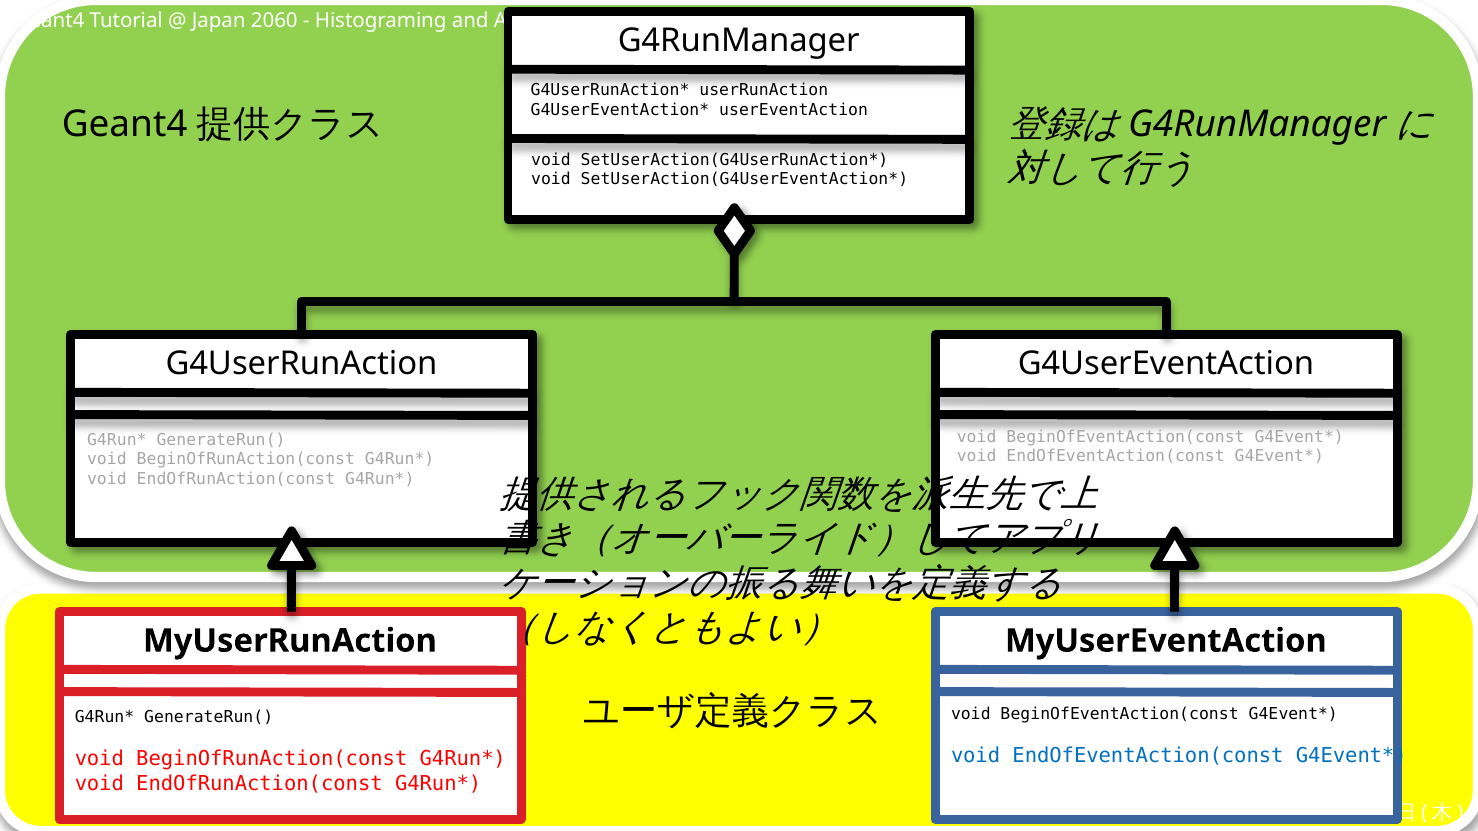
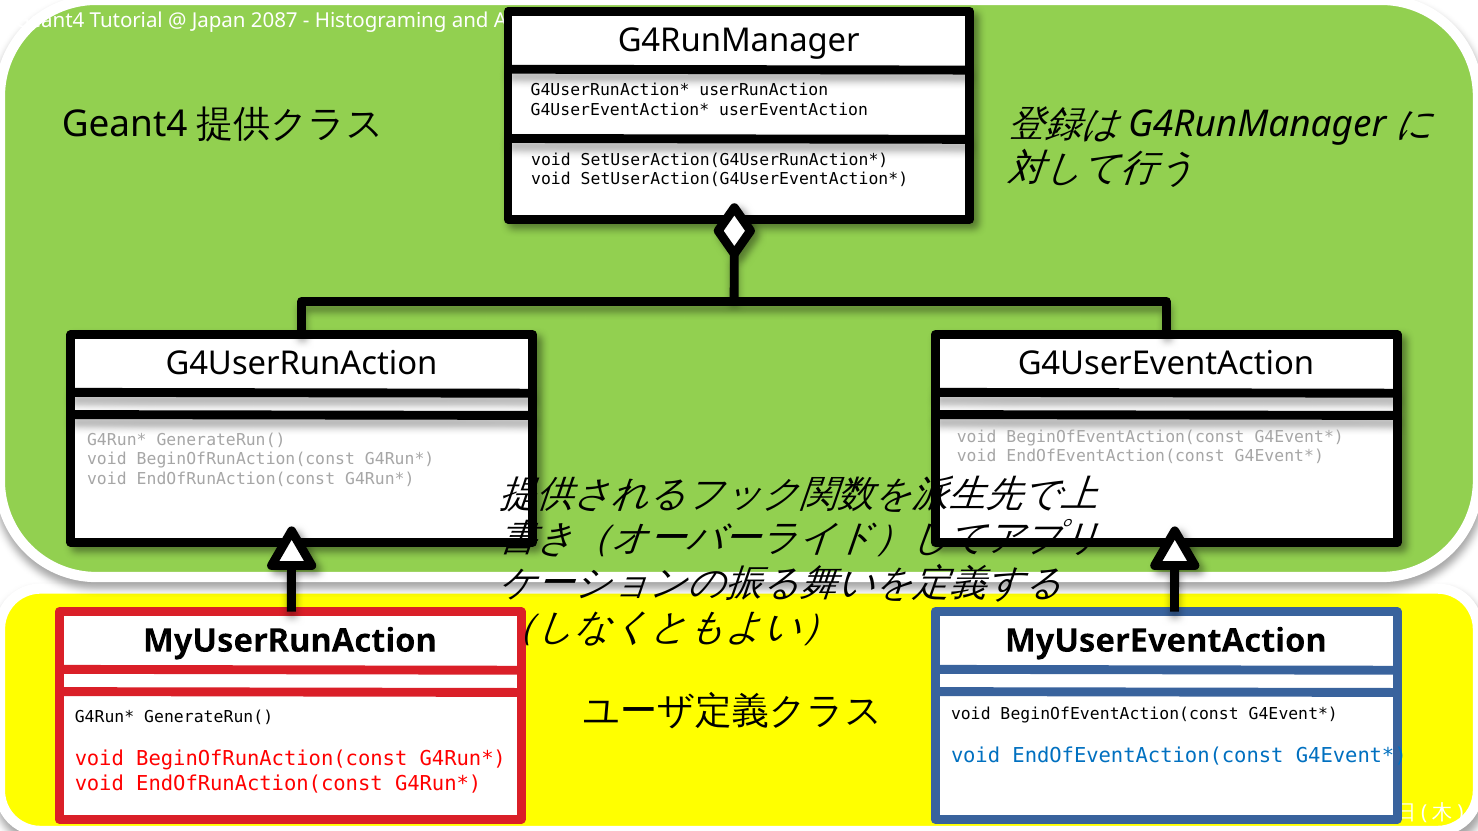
2060: 2060 -> 2087 (274, 21)
